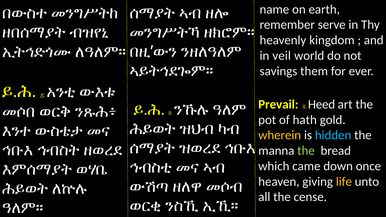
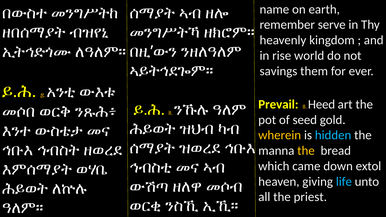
veil: veil -> rise (282, 56)
hath: hath -> seed (305, 120)
the colour: light green -> yellow (306, 151)
once: once -> extol (368, 166)
life colour: yellow -> light blue (344, 182)
cense: cense -> priest (310, 197)
